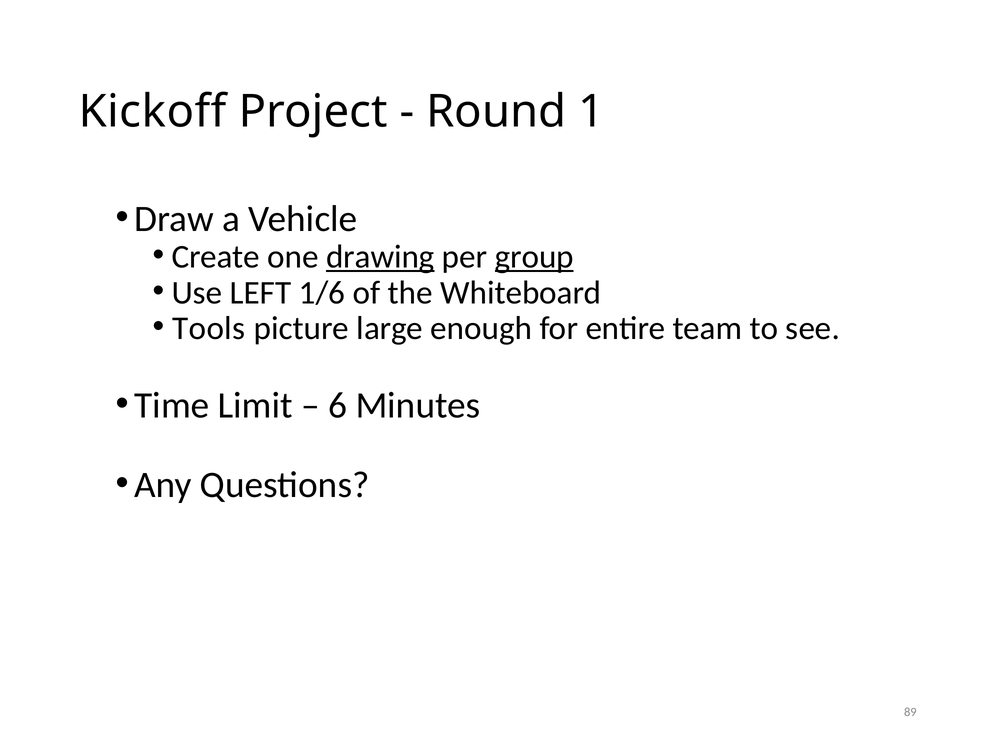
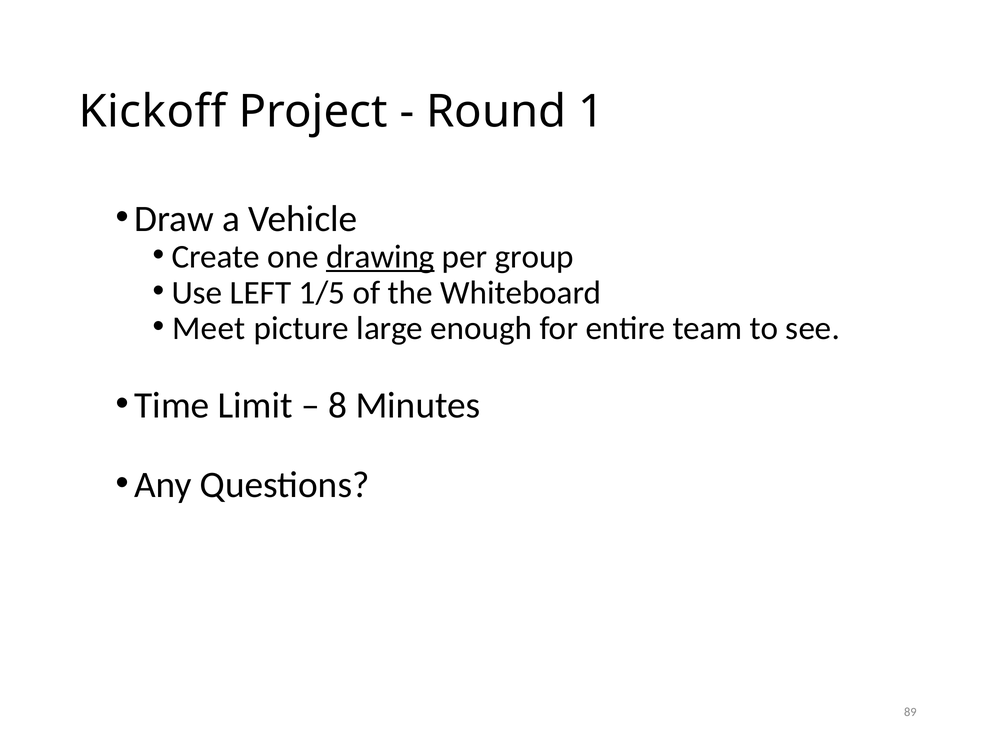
group underline: present -> none (534, 257)
1/6: 1/6 -> 1/5 (322, 293)
Tools: Tools -> Meet (209, 328)
6: 6 -> 8 (338, 406)
